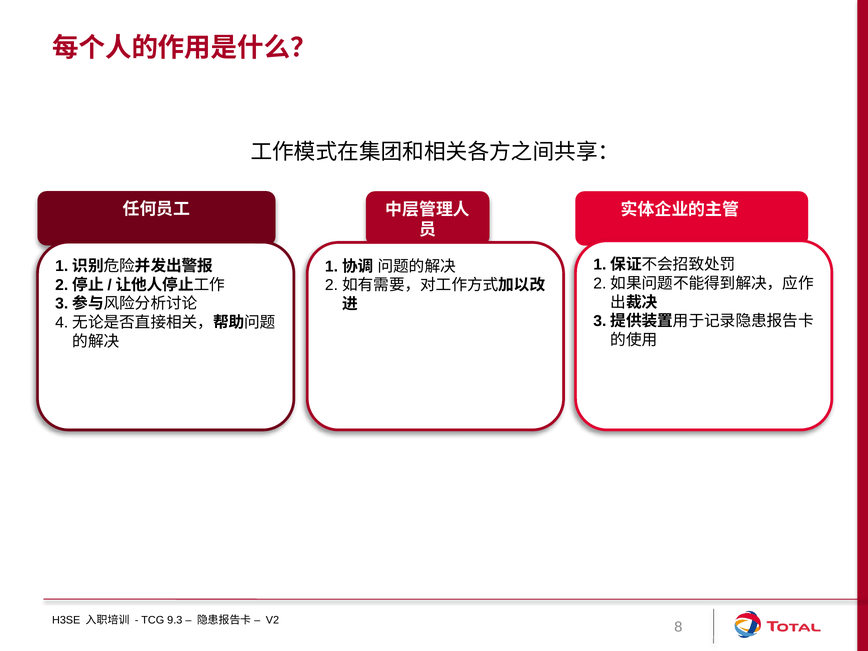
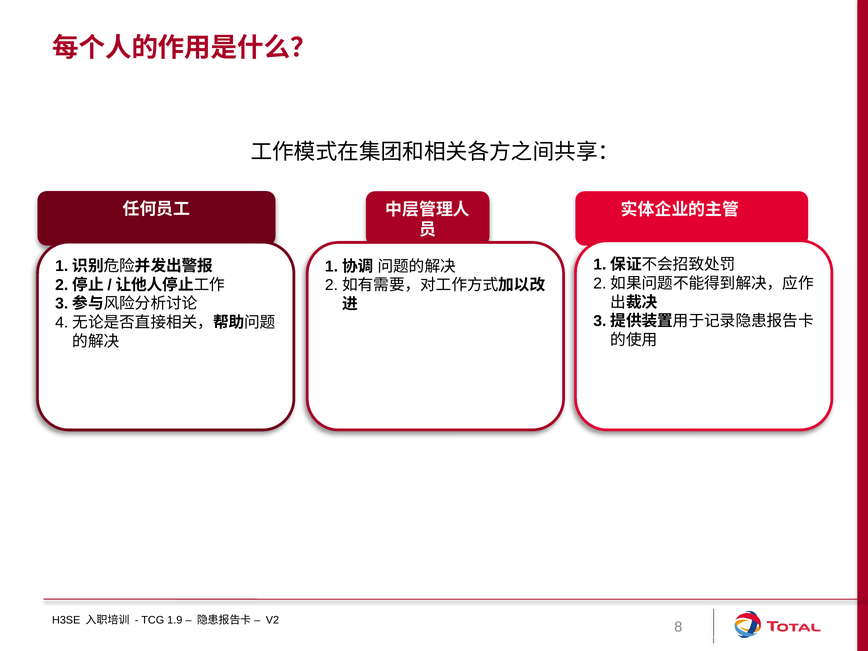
9.3: 9.3 -> 1.9 (175, 620)
